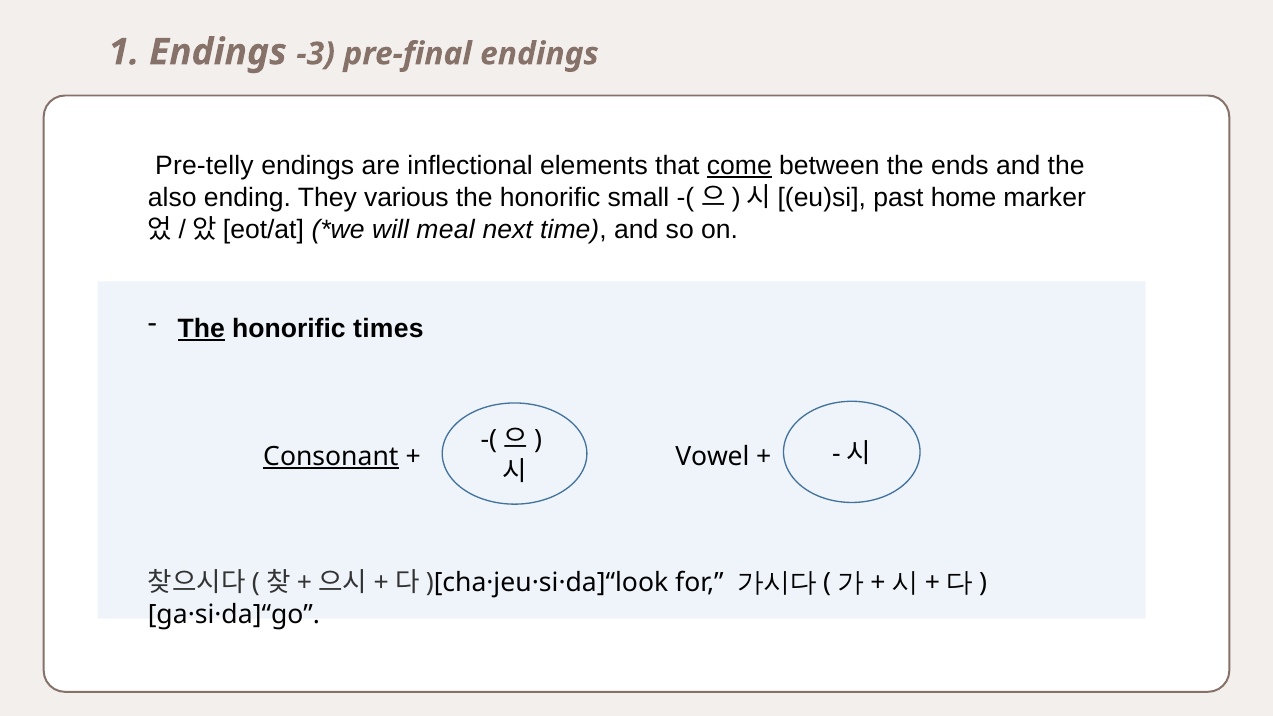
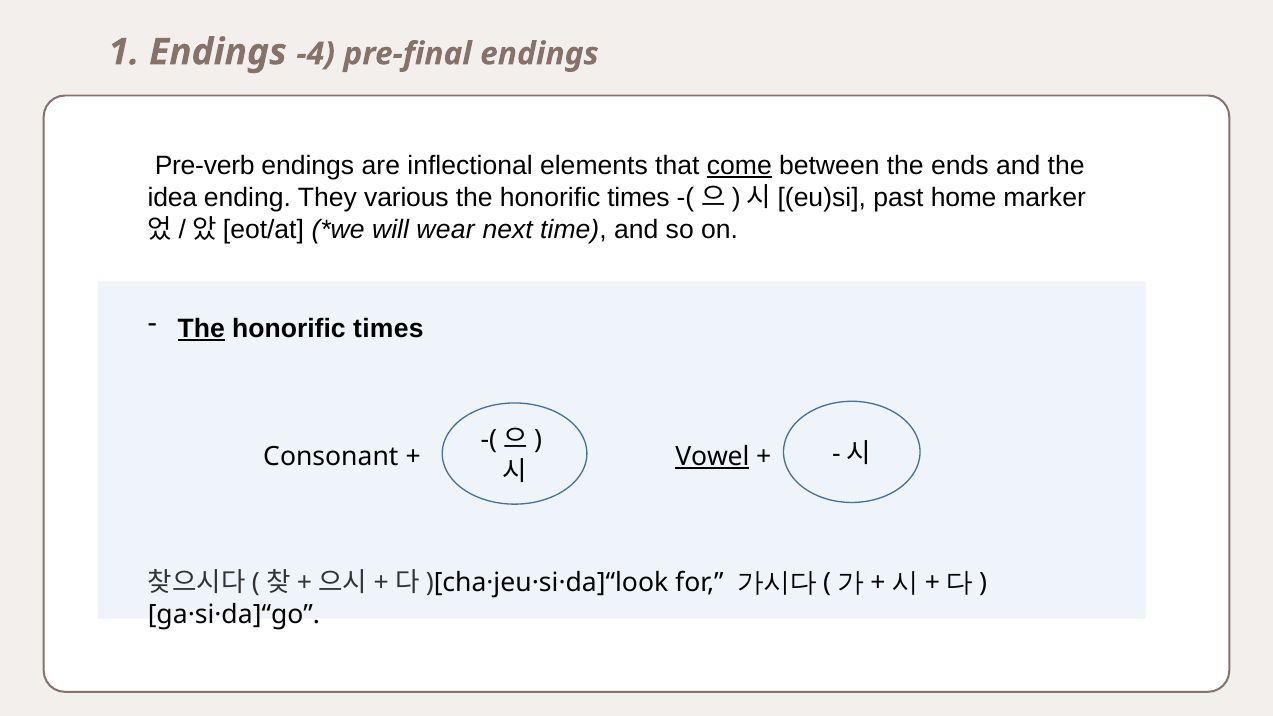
-3: -3 -> -4 (316, 54)
Pre-telly: Pre-telly -> Pre-verb (205, 166)
also: also -> idea (172, 197)
small: small -> times (639, 197)
meal: meal -> wear (446, 229)
Consonant underline: present -> none (331, 457)
Vowel underline: none -> present (712, 457)
